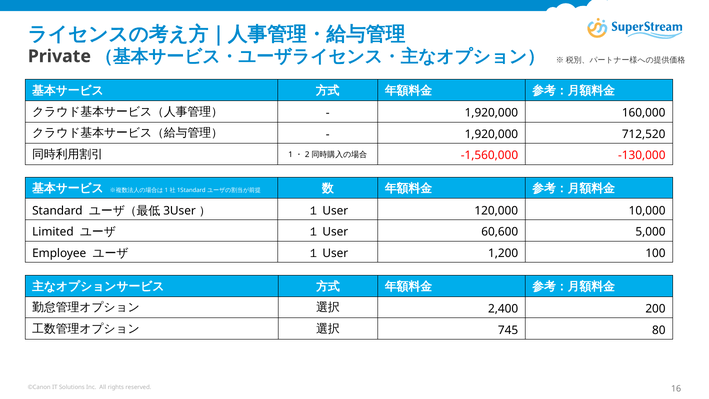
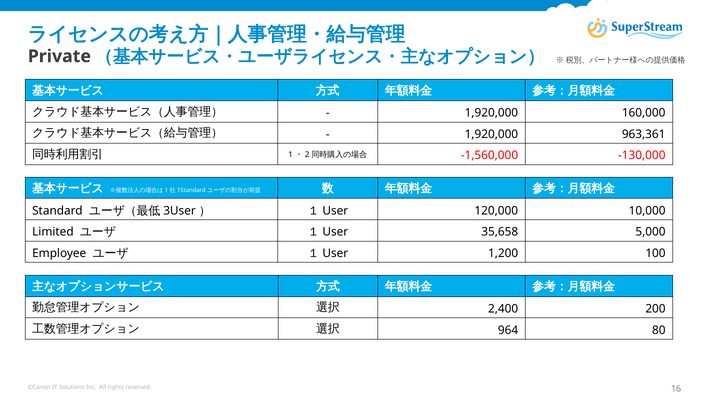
712,520: 712,520 -> 963,361 (644, 134)
60,600: 60,600 -> 35,658 (500, 232)
745: 745 -> 964 (508, 330)
